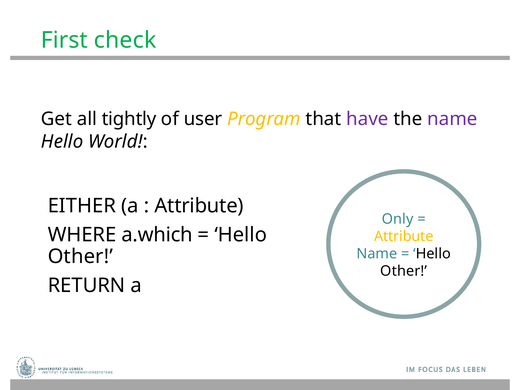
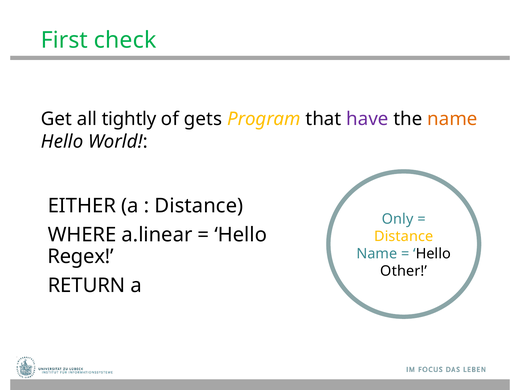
user: user -> gets (203, 119)
name colour: purple -> orange (452, 119)
Attribute: Attribute -> Distance (199, 206)
a.which: a.which -> a.linear (157, 235)
Attribute: Attribute -> Distance (404, 236)
Other: Other -> Regex (81, 256)
